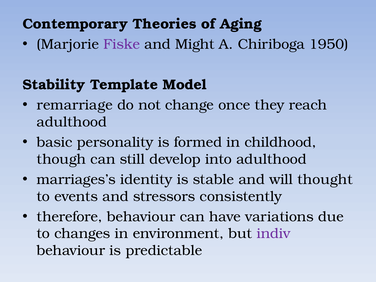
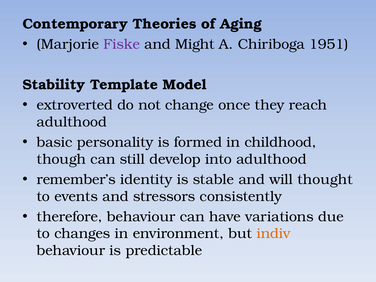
1950: 1950 -> 1951 (329, 44)
remarriage: remarriage -> extroverted (75, 105)
marriages’s: marriages’s -> remember’s (76, 179)
indiv colour: purple -> orange (273, 234)
